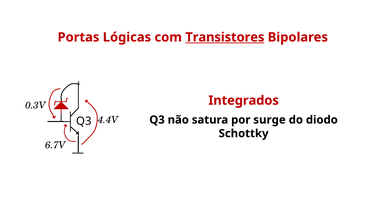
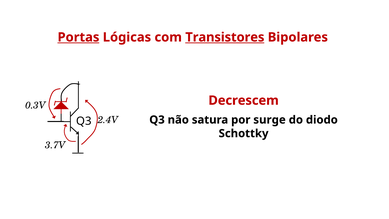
Portas underline: none -> present (78, 37)
Integrados: Integrados -> Decrescem (244, 100)
4.4V: 4.4V -> 2.4V (108, 120)
6.7V: 6.7V -> 3.7V (55, 145)
